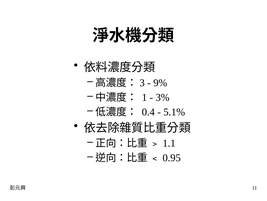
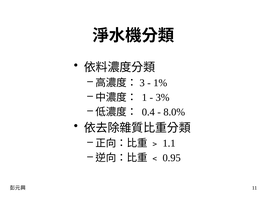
9%: 9% -> 1% (160, 82)
5.1%: 5.1% -> 8.0% (174, 112)
